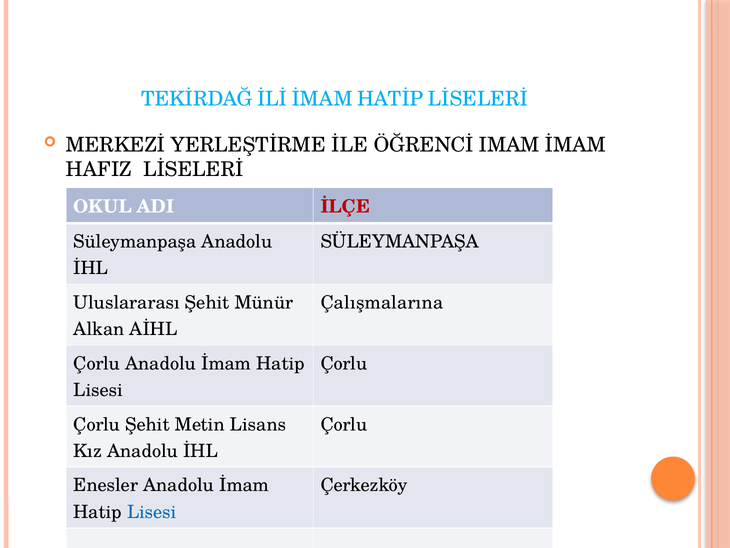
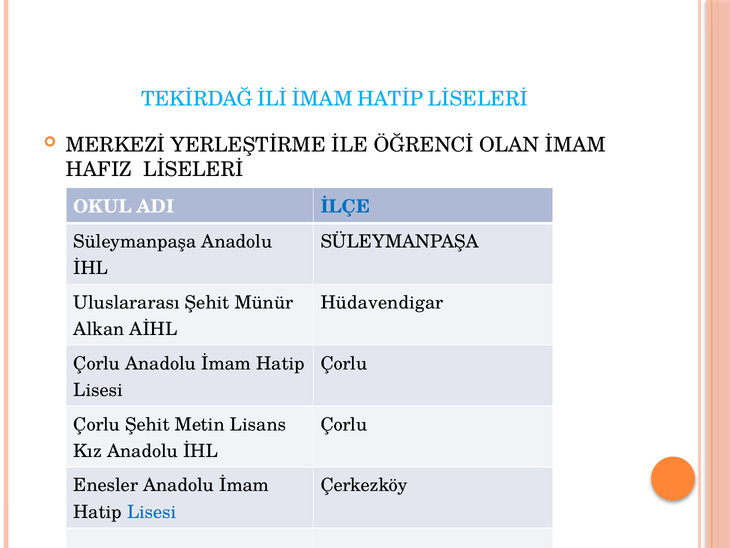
IMAM: IMAM -> OLAN (509, 145)
İLÇE colour: red -> blue (345, 207)
Çalışmalarına: Çalışmalarına -> Hüdavendigar (382, 302)
